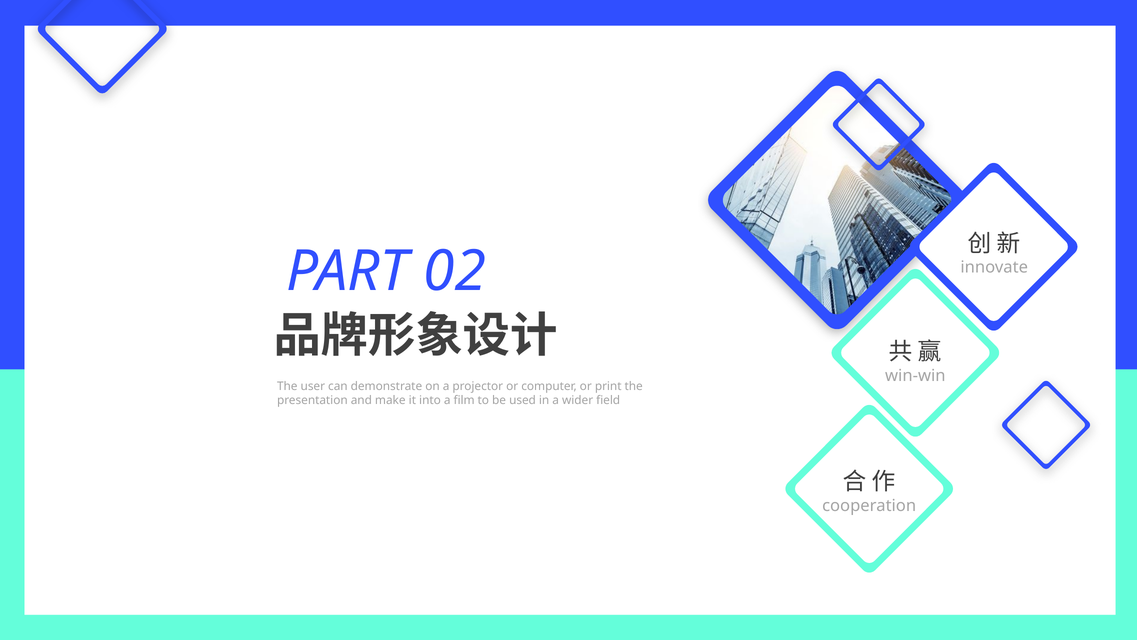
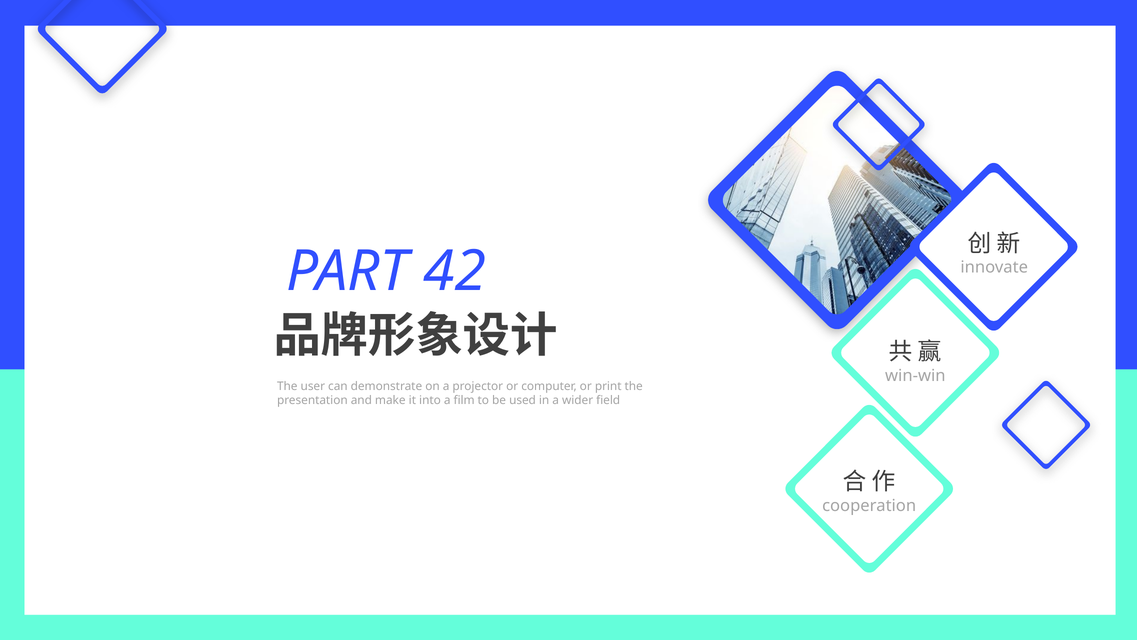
02: 02 -> 42 (455, 271)
